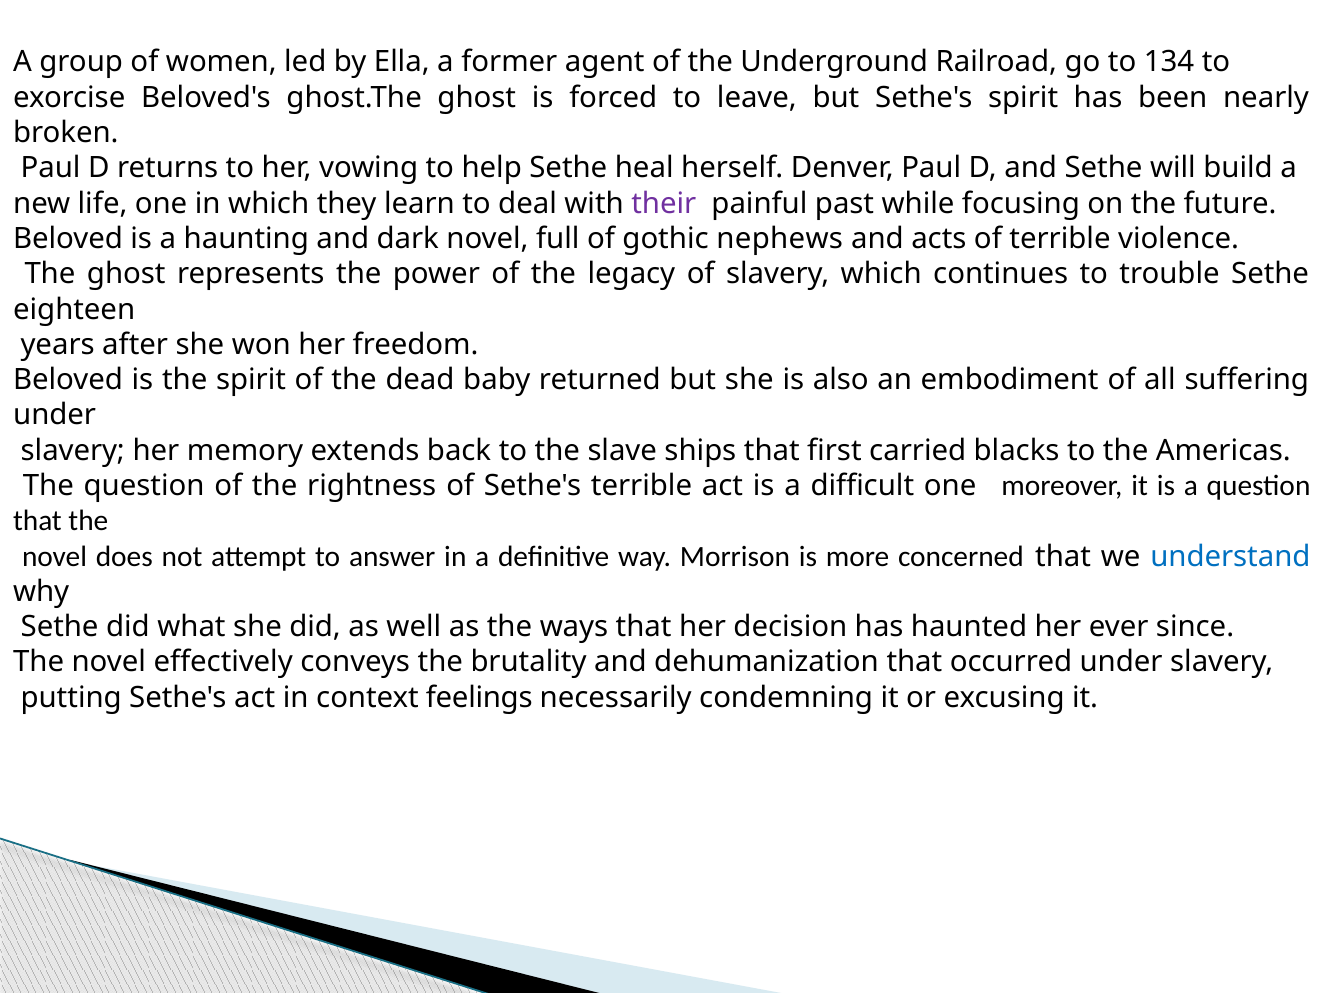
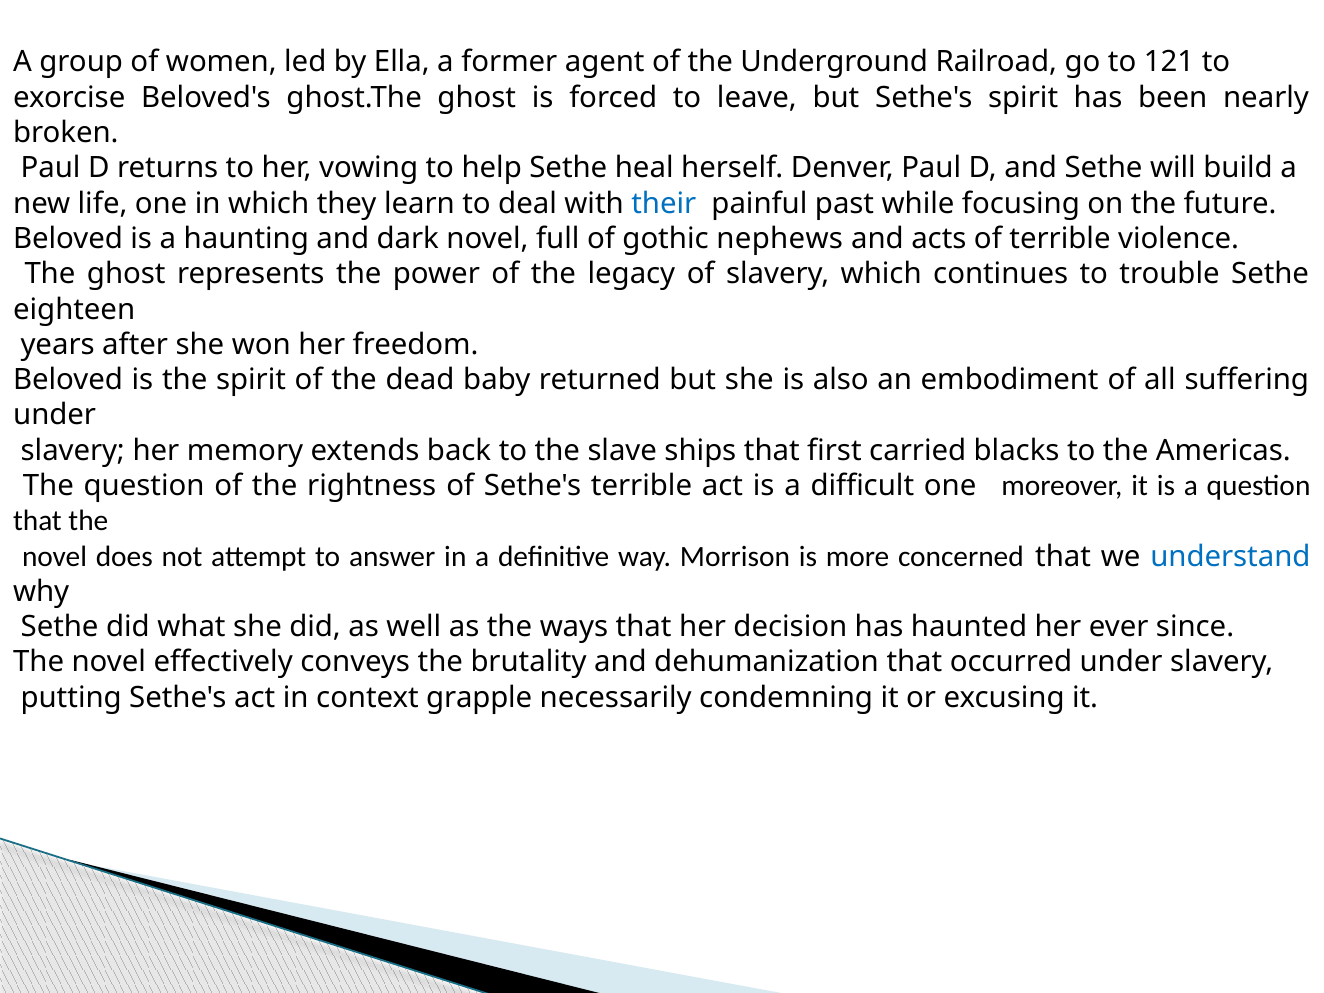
134: 134 -> 121 (1169, 62)
their colour: purple -> blue (664, 203)
feelings: feelings -> grapple (479, 697)
